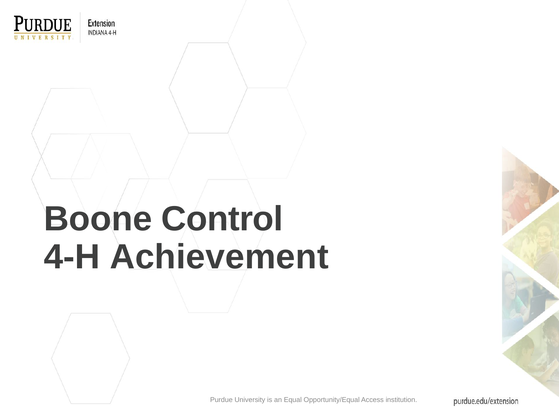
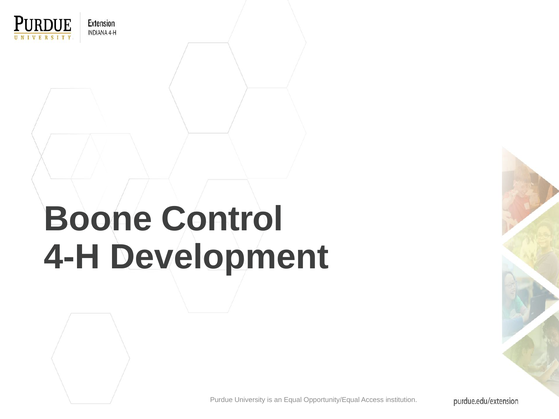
Achievement: Achievement -> Development (219, 257)
